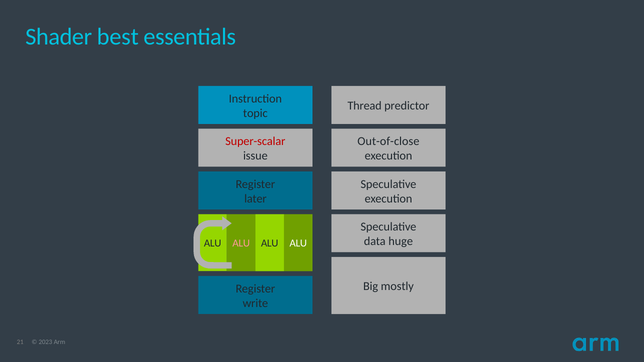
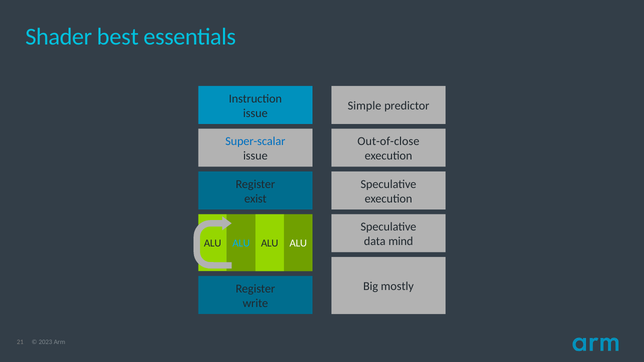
Thread: Thread -> Simple (364, 106)
topic: topic -> issue (255, 113)
Super-scalar colour: red -> blue (255, 141)
later: later -> exist (255, 199)
huge: huge -> mind (401, 241)
ALU colour: pink -> light blue (241, 244)
